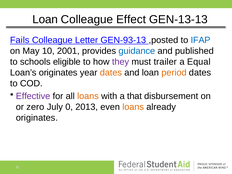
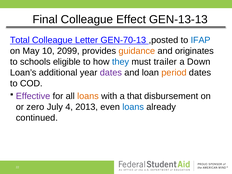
Loan: Loan -> Final (45, 19)
Fails: Fails -> Total (20, 40)
GEN-93-13: GEN-93-13 -> GEN-70-13 (123, 40)
2001: 2001 -> 2099 (68, 51)
guidance colour: blue -> orange (137, 51)
published: published -> originates (194, 51)
they colour: purple -> blue (121, 62)
Equal: Equal -> Down (199, 62)
Loan’s originates: originates -> additional (58, 73)
dates colour: orange -> purple (111, 73)
0: 0 -> 4 (69, 107)
loans colour: orange -> blue (133, 107)
originates: originates -> continued (37, 118)
